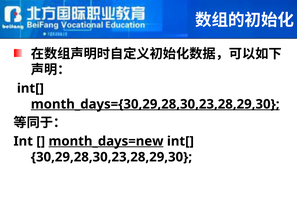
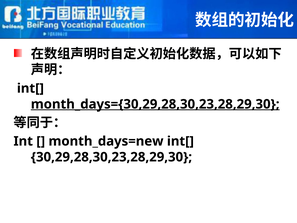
month_days=new underline: present -> none (106, 141)
